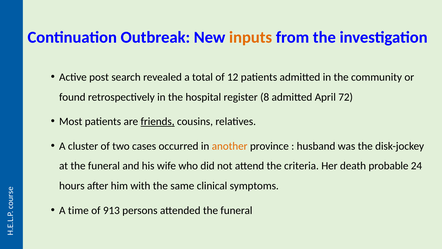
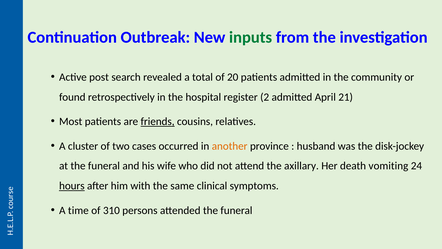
inputs colour: orange -> green (251, 37)
12: 12 -> 20 (233, 77)
8: 8 -> 2 (265, 97)
72: 72 -> 21 (346, 97)
criteria: criteria -> axillary (301, 166)
probable: probable -> vomiting (388, 166)
hours underline: none -> present (72, 186)
913: 913 -> 310 (111, 210)
